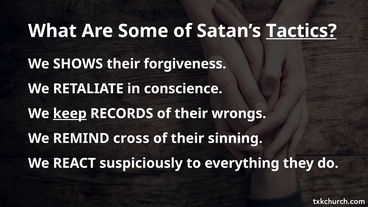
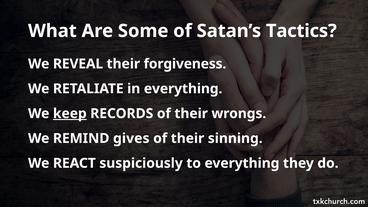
Tactics underline: present -> none (301, 31)
SHOWS: SHOWS -> REVEAL (78, 64)
in conscience: conscience -> everything (183, 89)
cross: cross -> gives (131, 138)
